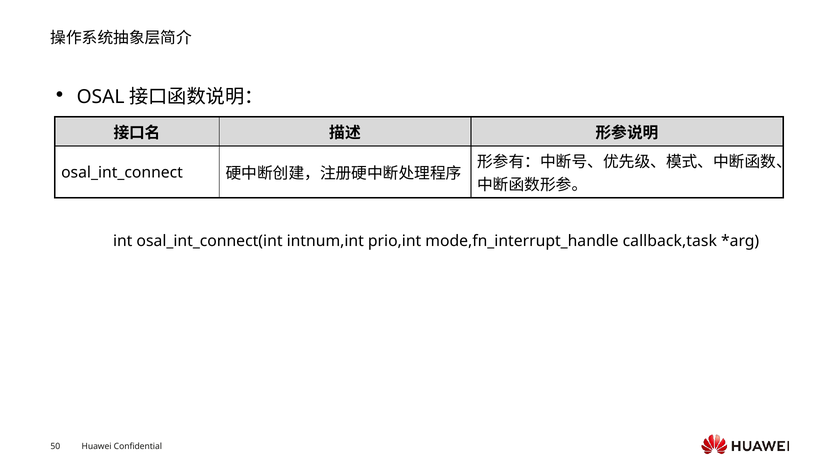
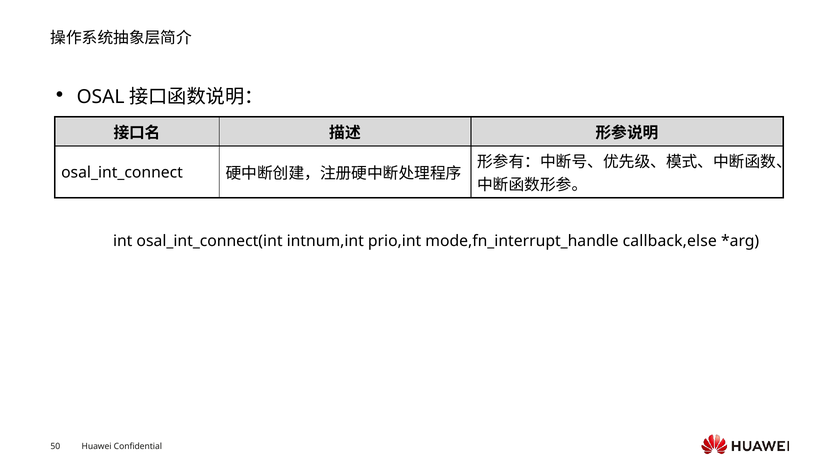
callback,task: callback,task -> callback,else (670, 241)
